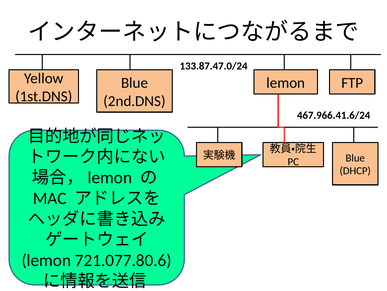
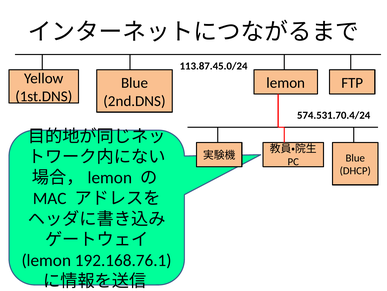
133.87.47.0/24: 133.87.47.0/24 -> 113.87.45.0/24 (214, 66)
467.966.41.6/24: 467.966.41.6/24 -> 574.531.70.4/24 (334, 115)
721.077.80.6: 721.077.80.6 -> 192.168.76.1 (123, 260)
